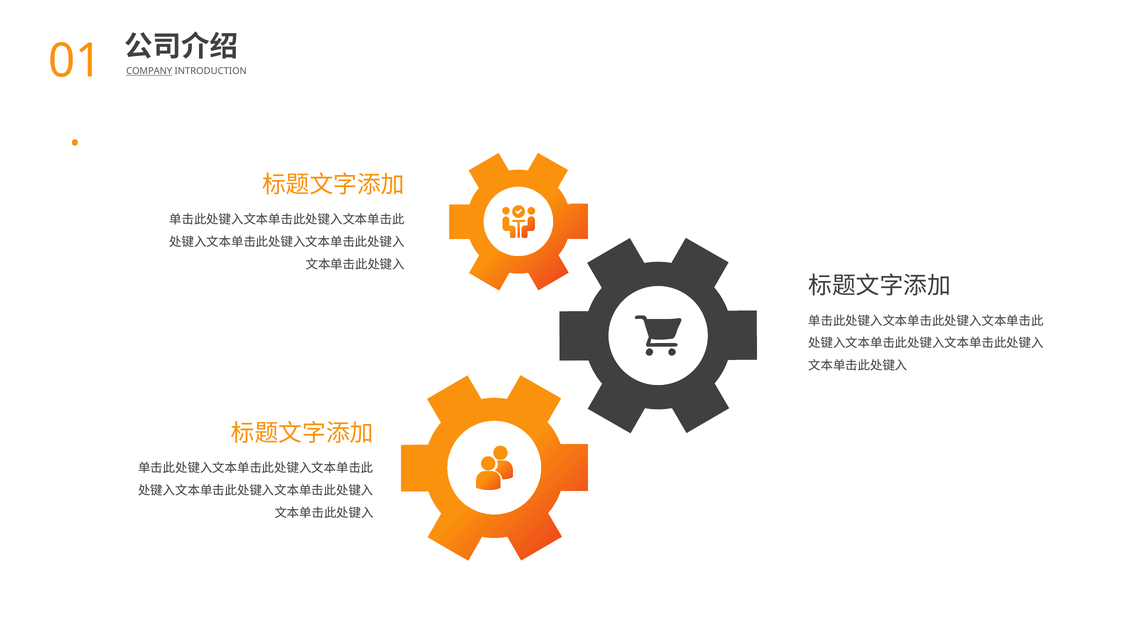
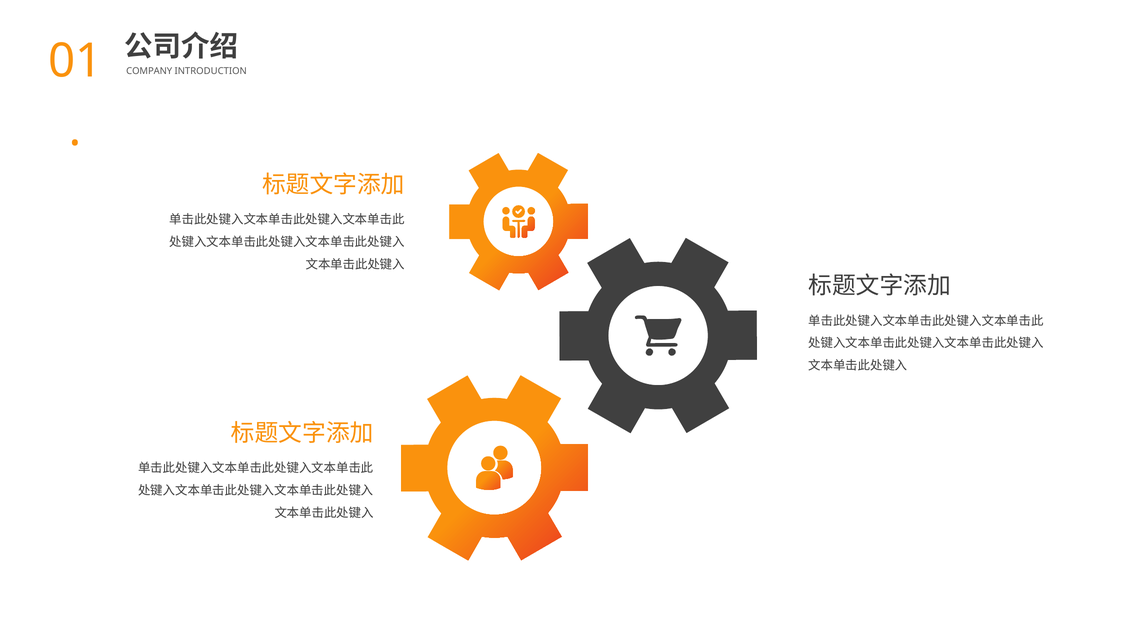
COMPANY underline: present -> none (149, 71)
